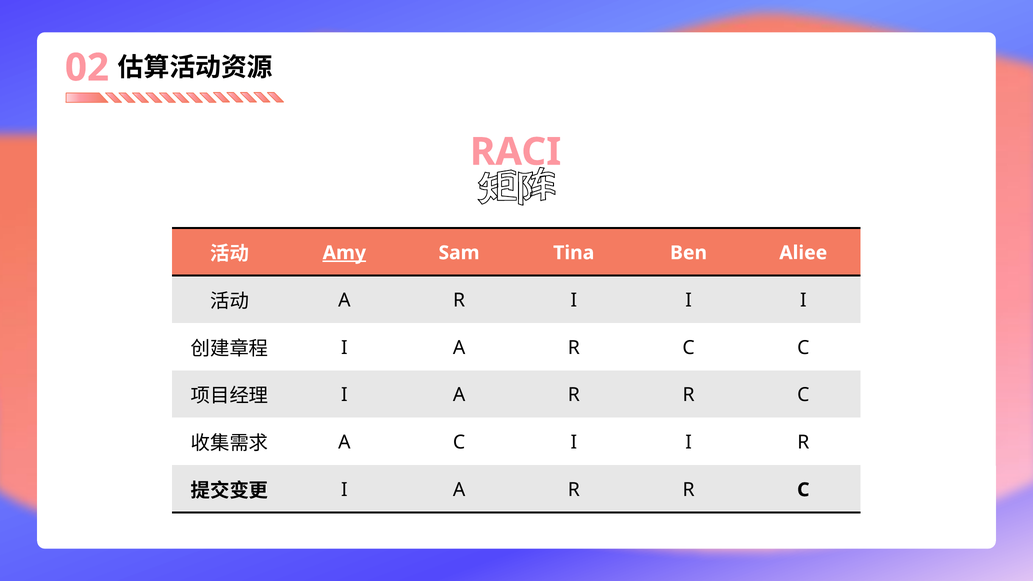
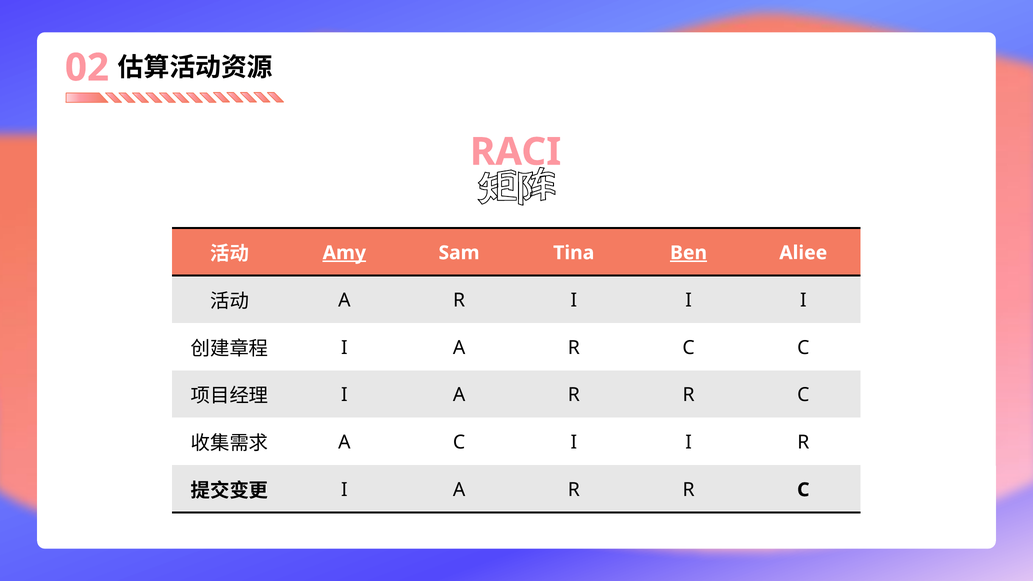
Ben underline: none -> present (689, 253)
